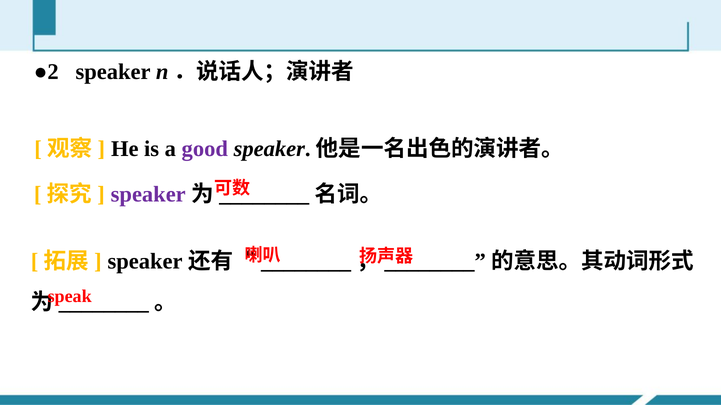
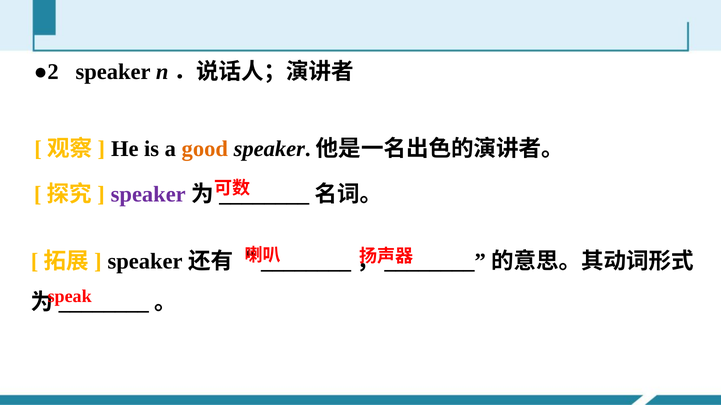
good colour: purple -> orange (205, 149)
